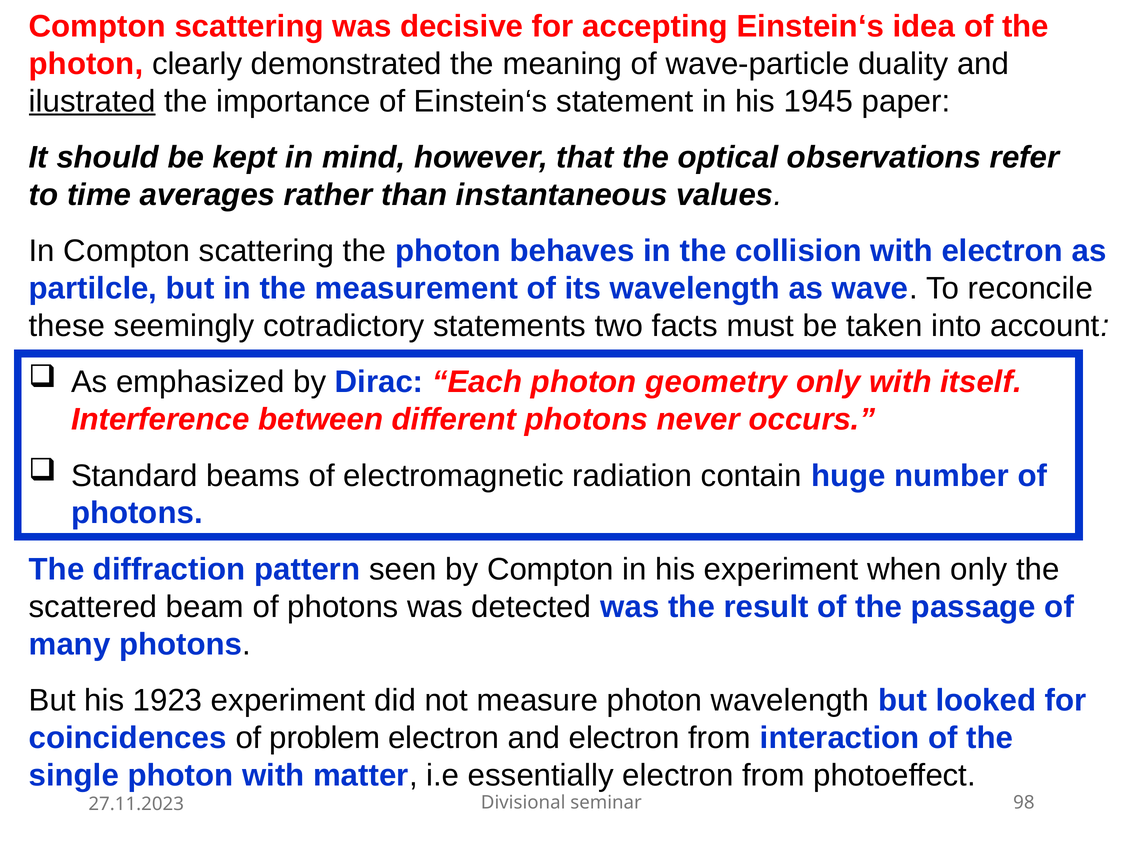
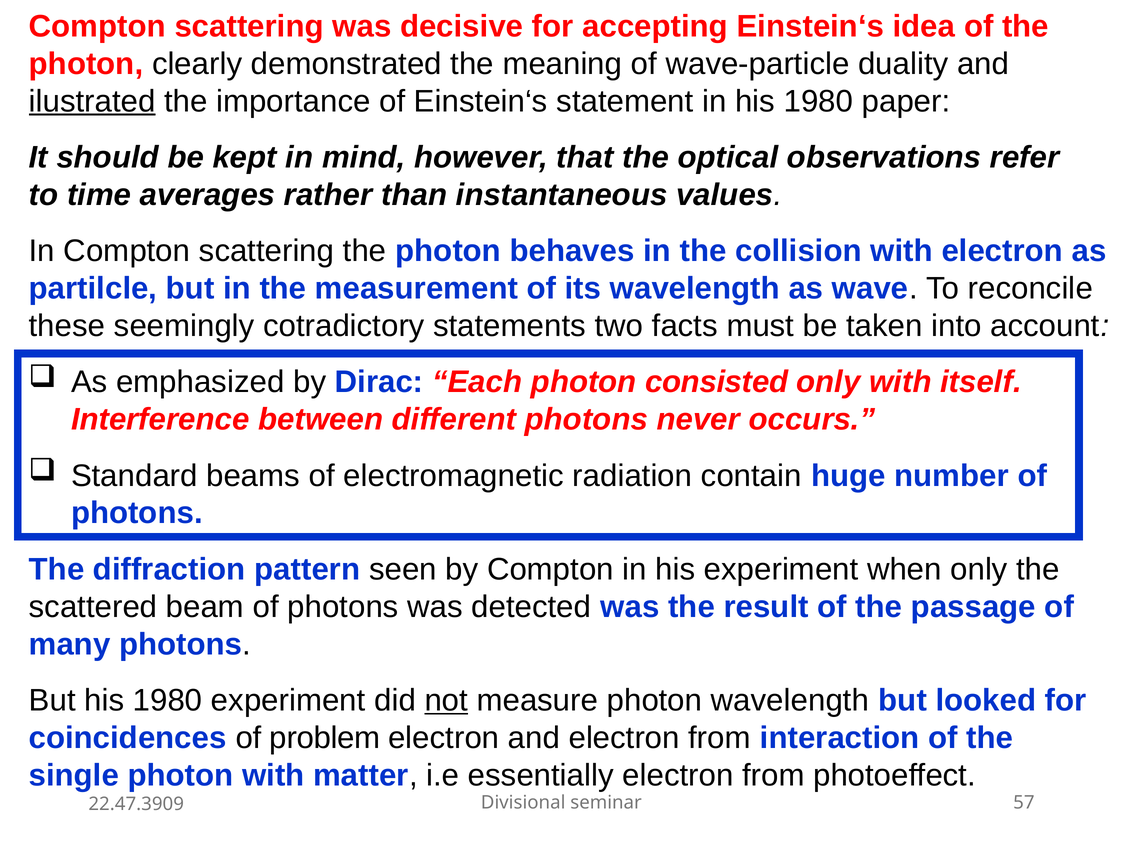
in his 1945: 1945 -> 1980 (818, 101)
geometry: geometry -> consisted (717, 382)
But his 1923: 1923 -> 1980 (168, 701)
not underline: none -> present (446, 701)
98: 98 -> 57 (1024, 803)
27.11.2023: 27.11.2023 -> 22.47.3909 (136, 804)
